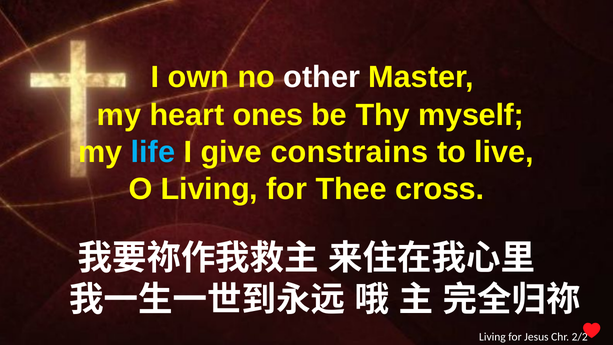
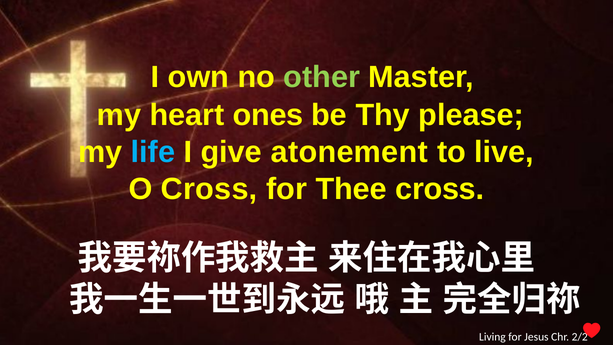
other colour: white -> light green (322, 77)
myself: myself -> please (471, 115)
constrains: constrains -> atonement (349, 152)
O Living: Living -> Cross (209, 189)
